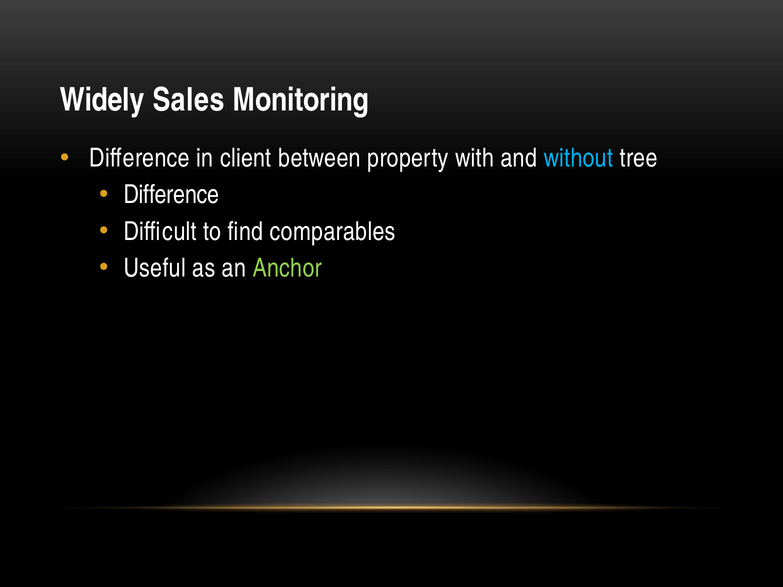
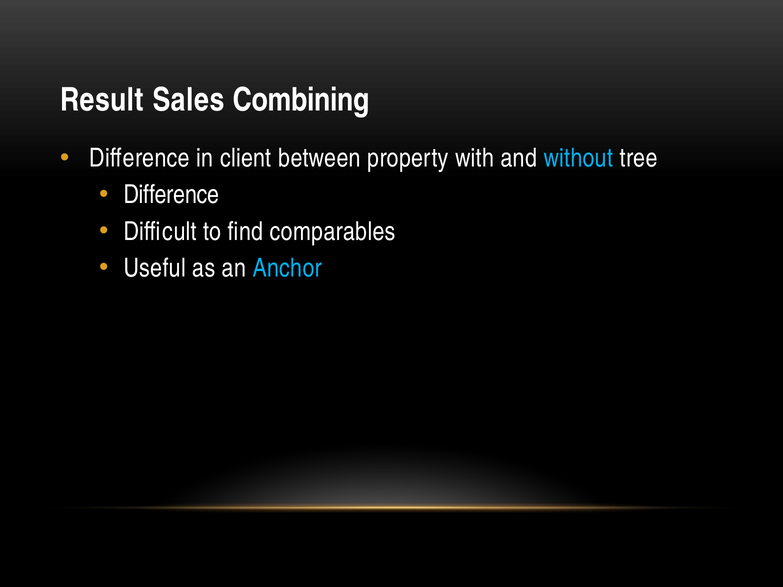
Widely: Widely -> Result (102, 100)
Monitoring: Monitoring -> Combining (301, 100)
Anchor colour: light green -> light blue (287, 268)
